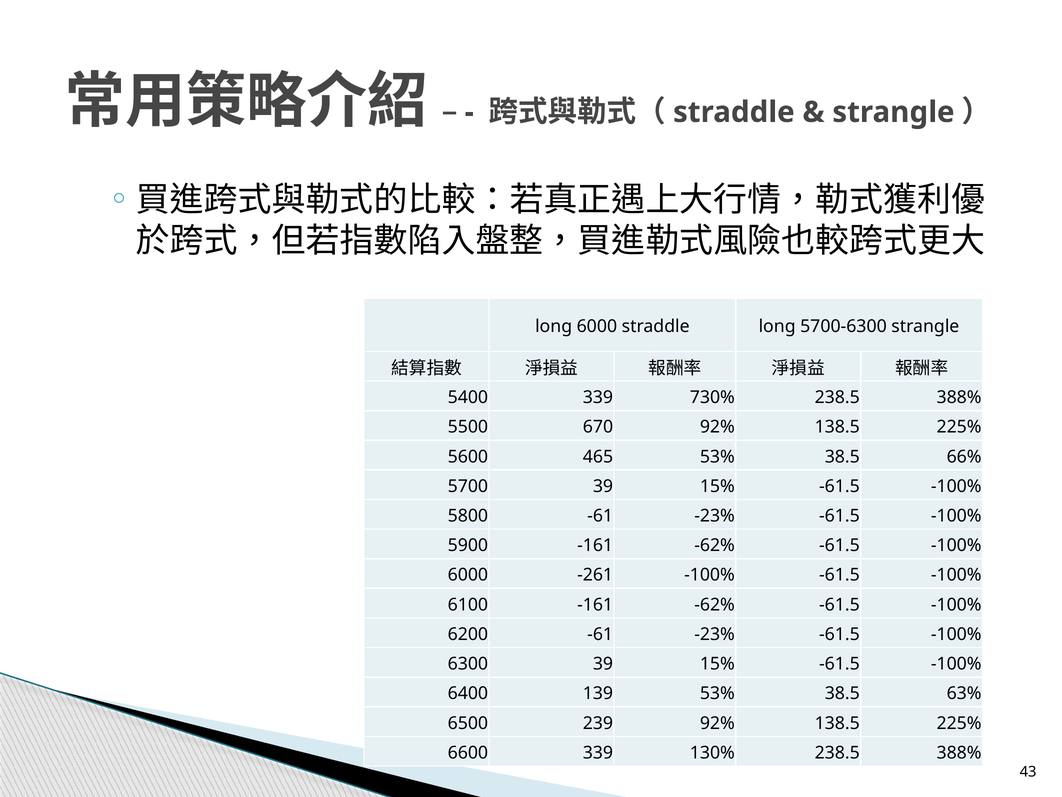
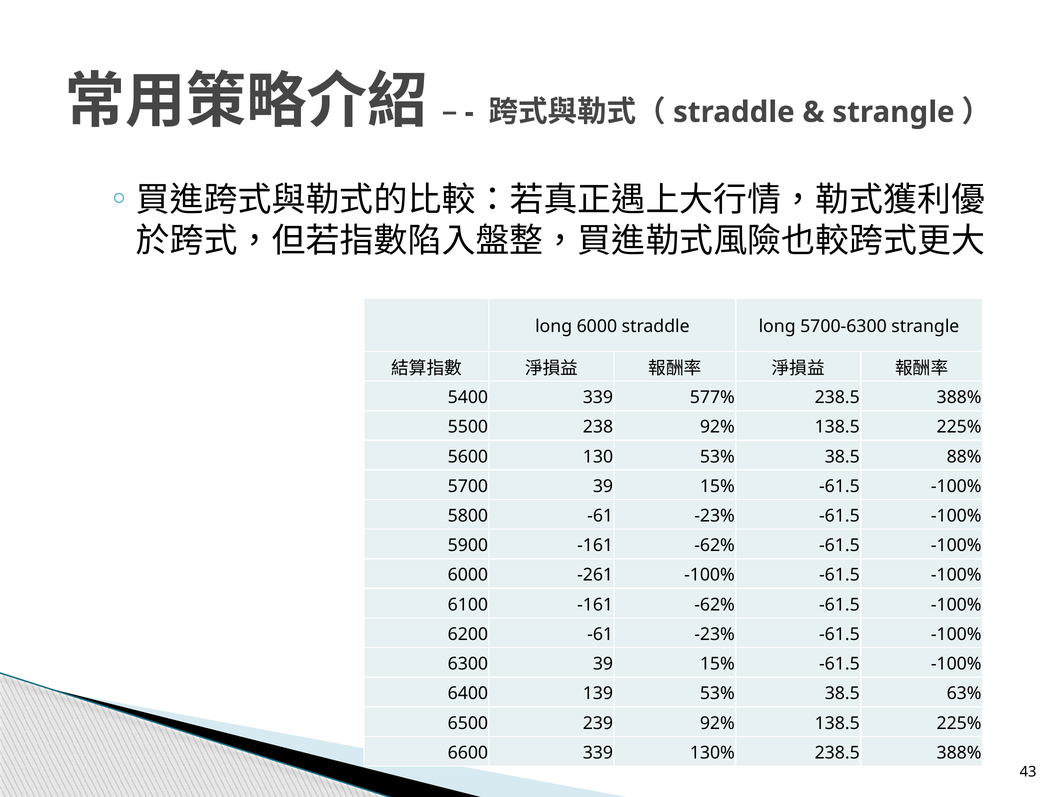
730%: 730% -> 577% (712, 397)
670: 670 -> 238 (598, 427)
465: 465 -> 130 (598, 456)
66%: 66% -> 88% (964, 456)
